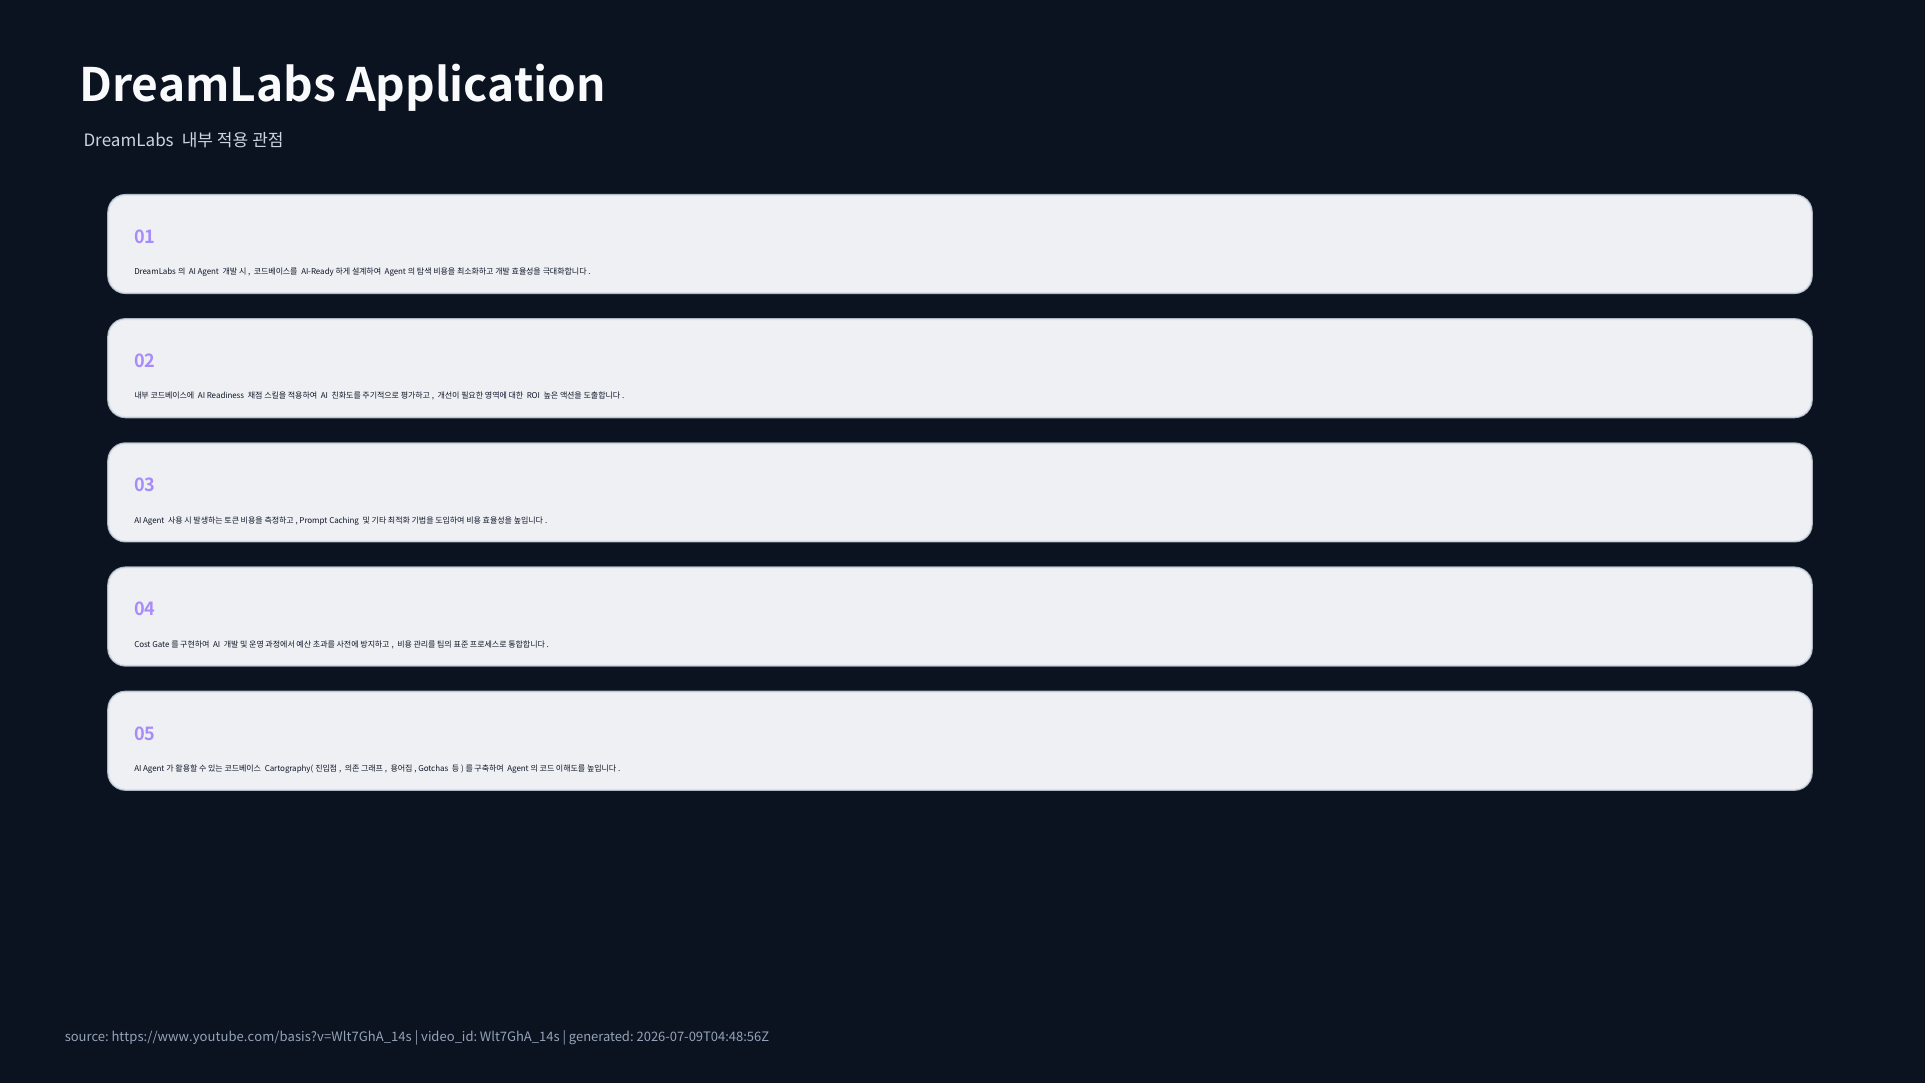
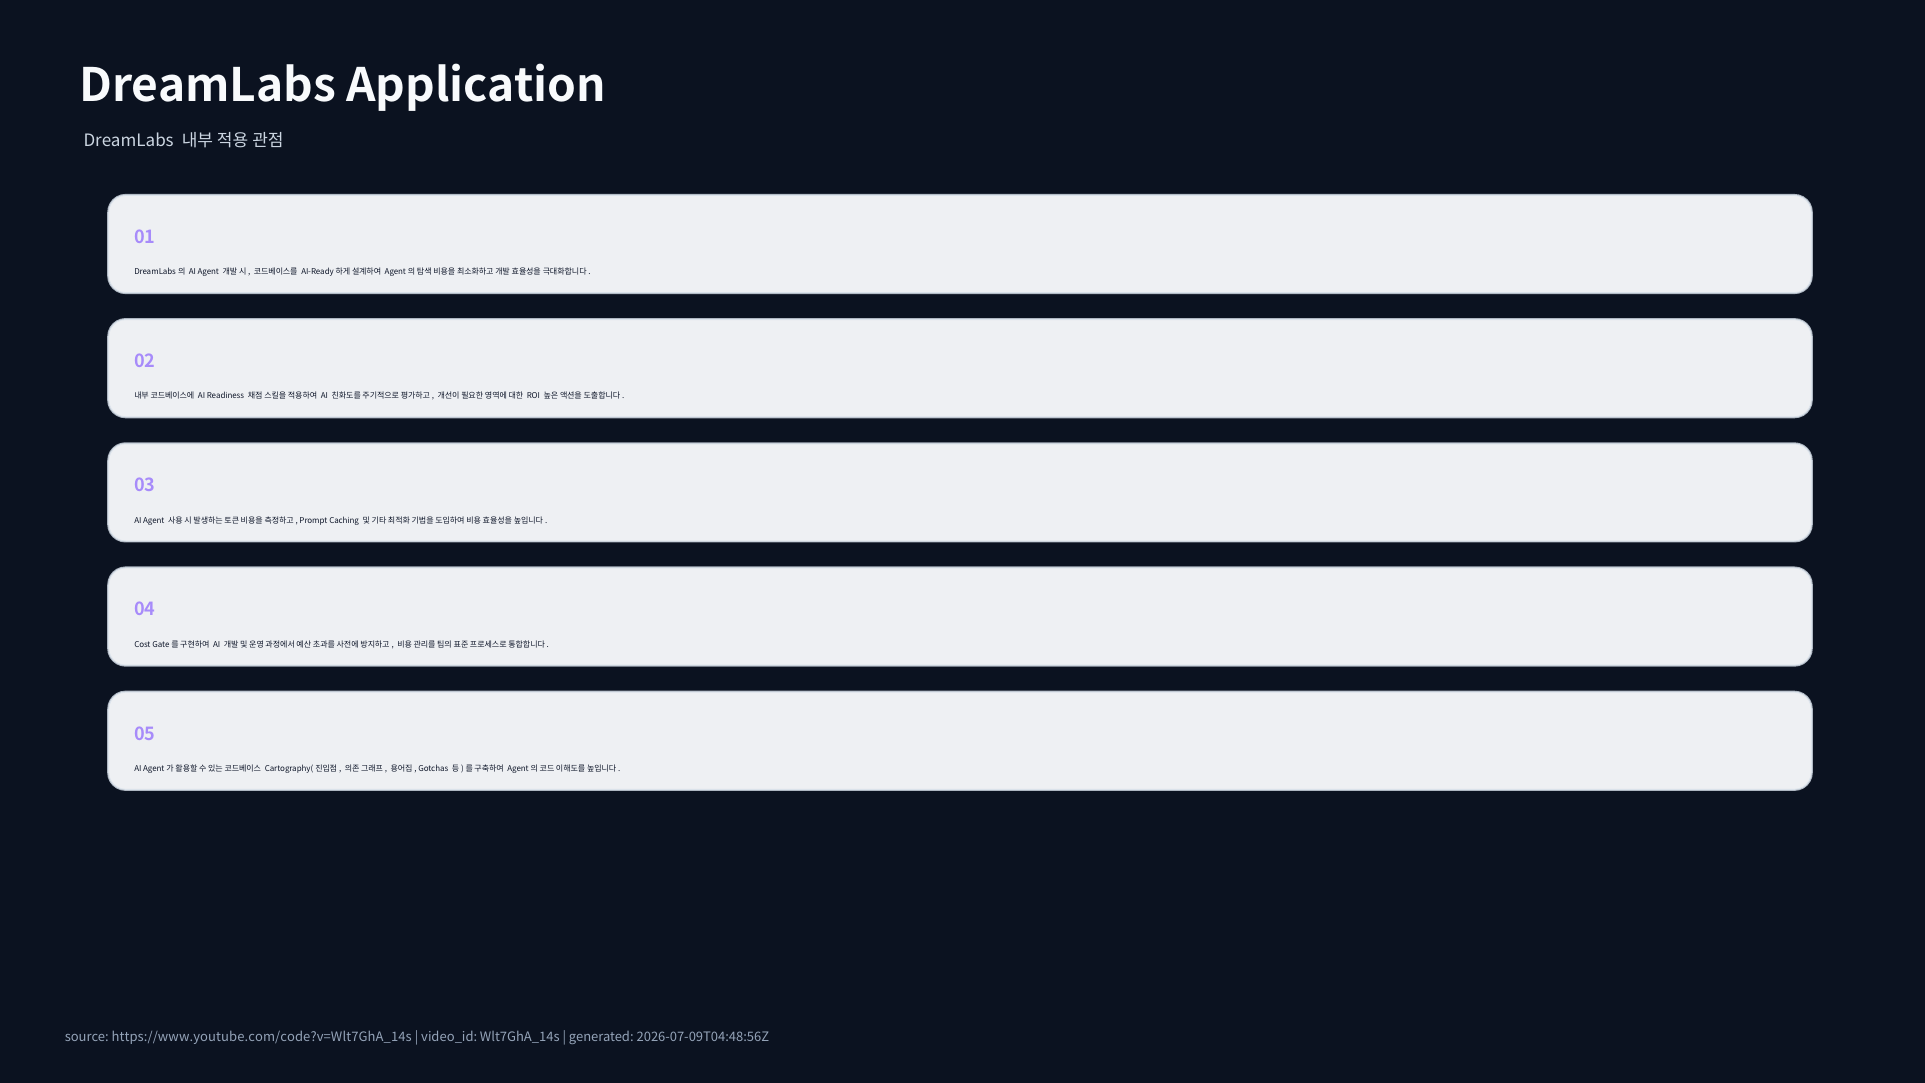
https://www.youtube.com/basis?v=Wlt7GhA_14s: https://www.youtube.com/basis?v=Wlt7GhA_14s -> https://www.youtube.com/code?v=Wlt7GhA_14s (262, 1037)
